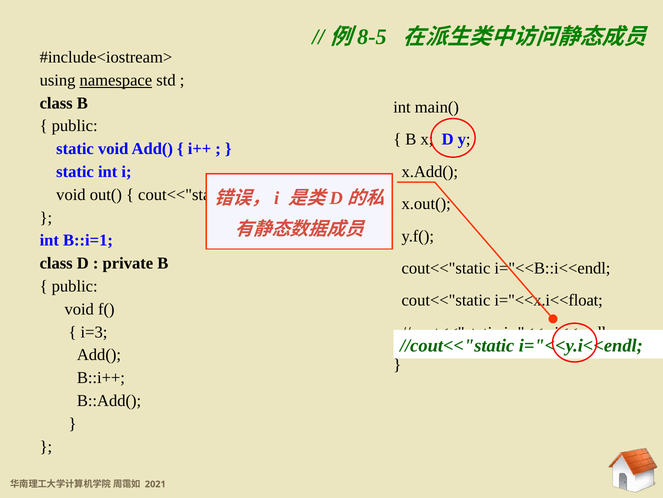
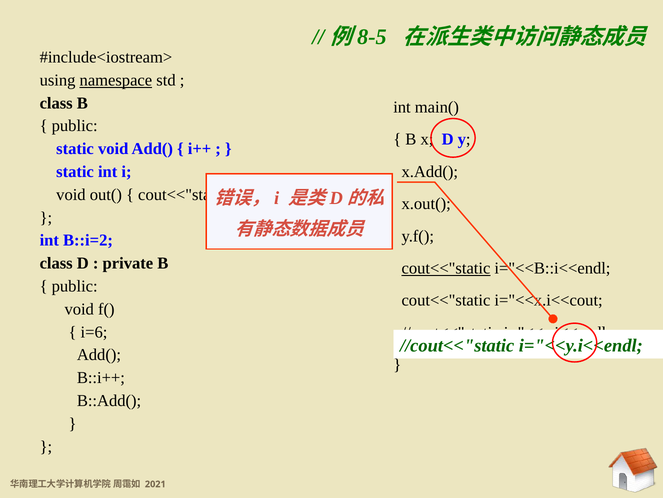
B::i=1: B::i=1 -> B::i=2 (88, 240)
cout<<"static underline: none -> present (446, 268)
i="<<x.i<<float: i="<<x.i<<float -> i="<<x.i<<cout (549, 300)
i=3: i=3 -> i=6 (94, 332)
